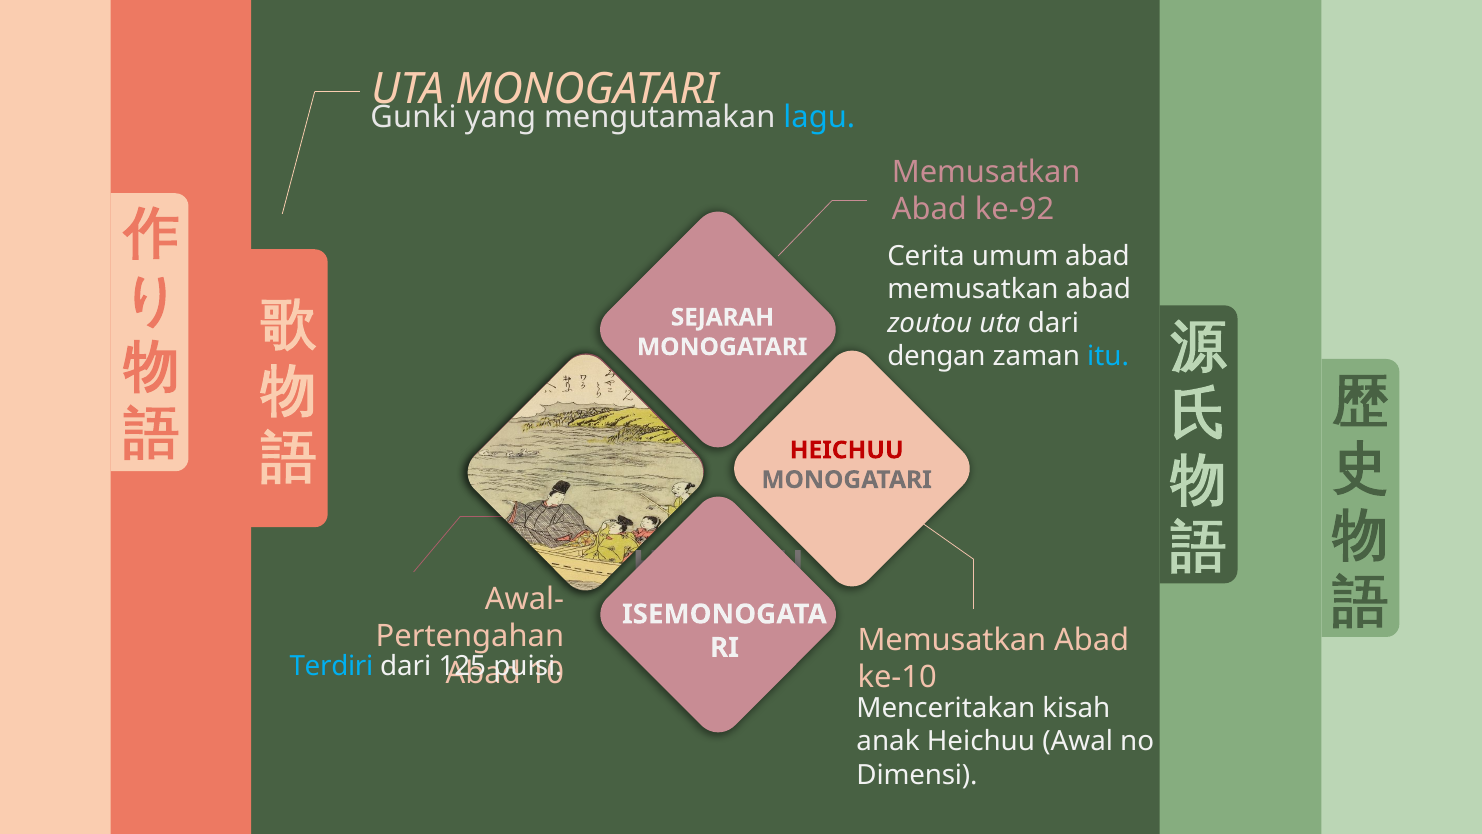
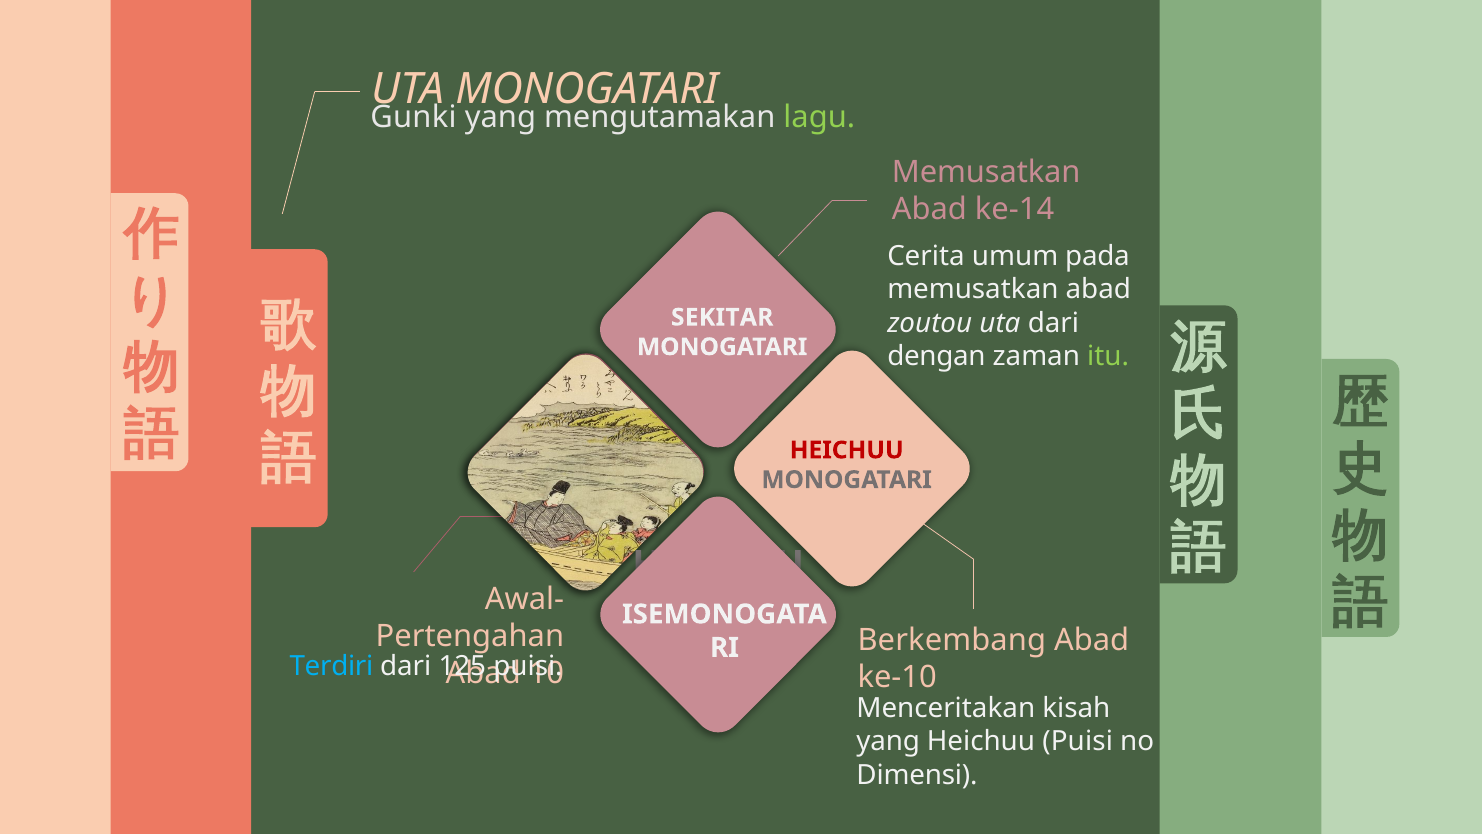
lagu colour: light blue -> light green (819, 118)
ke-92: ke-92 -> ke-14 (1015, 209)
umum abad: abad -> pada (1098, 256)
SEJARAH: SEJARAH -> SEKITAR (722, 317)
itu colour: light blue -> light green (1108, 356)
Memusatkan: Memusatkan -> Berkembang (952, 640)
anak: anak -> yang (888, 741)
Heichuu Awal: Awal -> Puisi (1078, 741)
